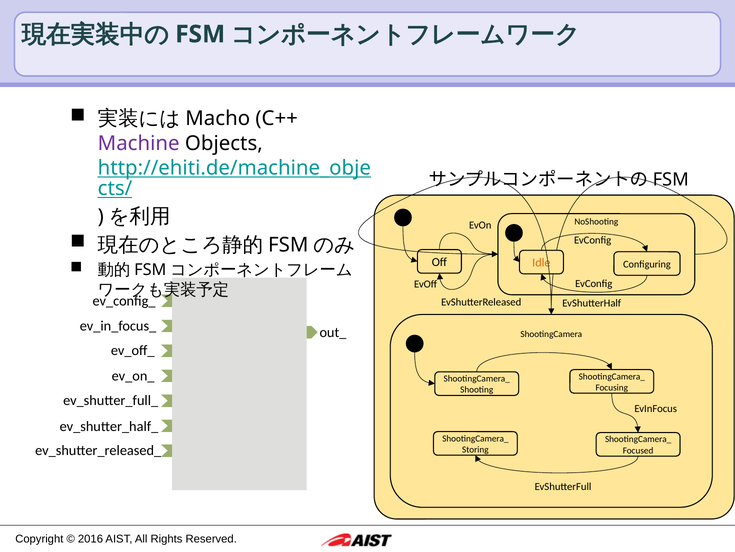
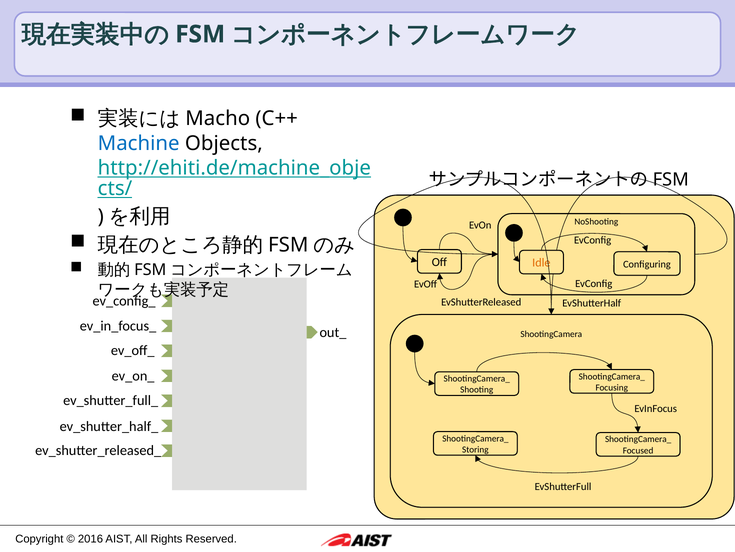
Machine colour: purple -> blue (139, 143)
